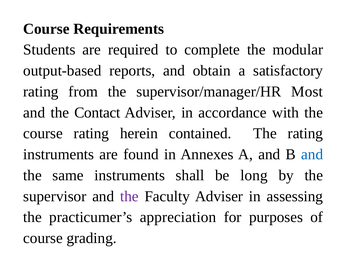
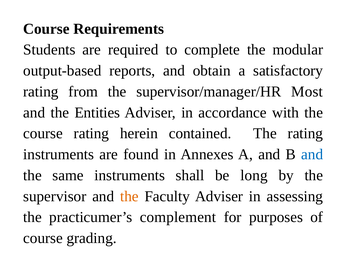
Contact: Contact -> Entities (97, 112)
the colour: purple -> orange (129, 196)
appreciation: appreciation -> complement (178, 217)
